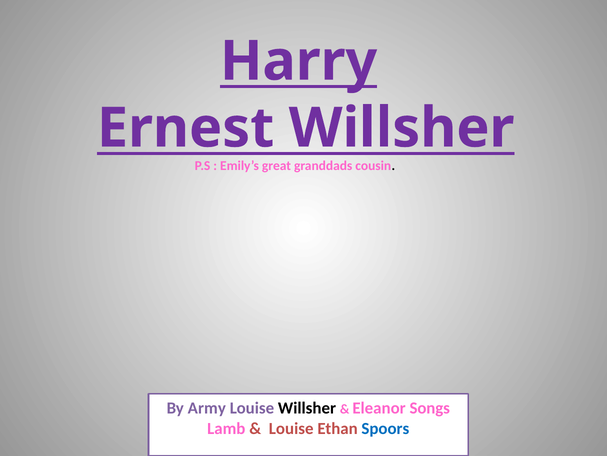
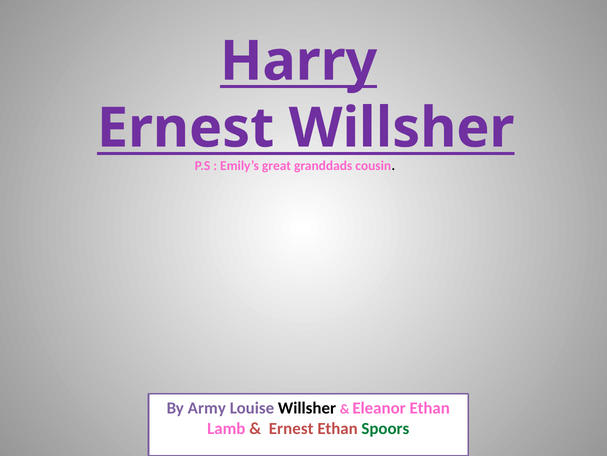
Eleanor Songs: Songs -> Ethan (430, 408)
Louise: Louise -> Ernest (291, 428)
Spoors colour: blue -> green (385, 428)
